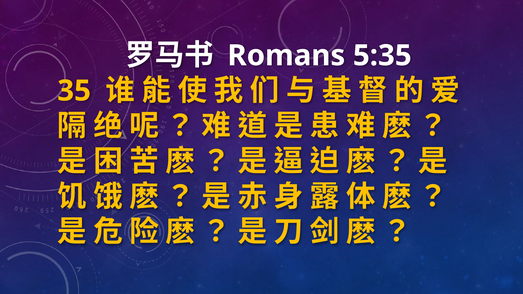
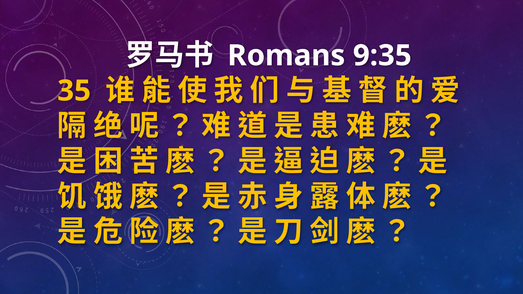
5:35: 5:35 -> 9:35 (382, 56)
